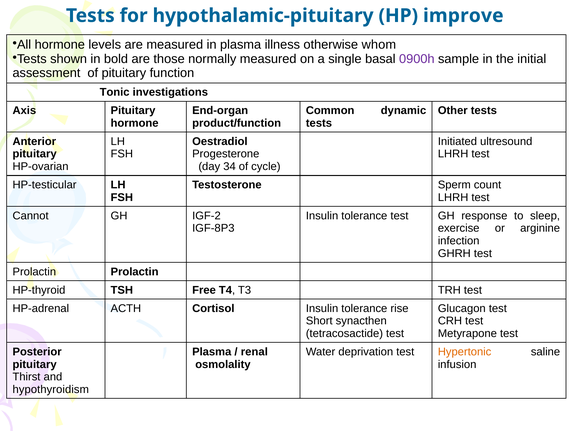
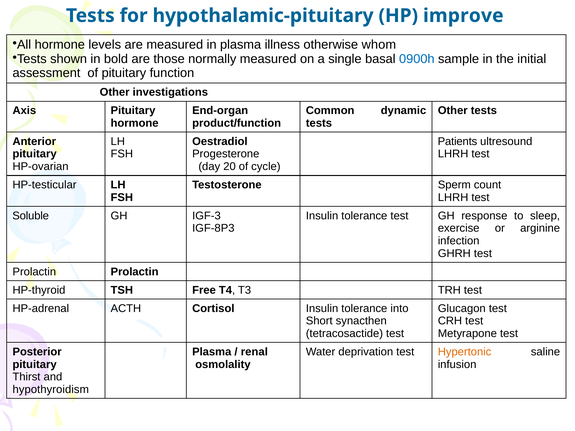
0900h colour: purple -> blue (417, 59)
Tonic: Tonic -> Other (115, 92)
Initiated: Initiated -> Patients (457, 141)
34: 34 -> 20 (230, 167)
Cannot: Cannot -> Soluble (31, 216)
IGF-2: IGF-2 -> IGF-3 (206, 216)
rise: rise -> into (399, 309)
